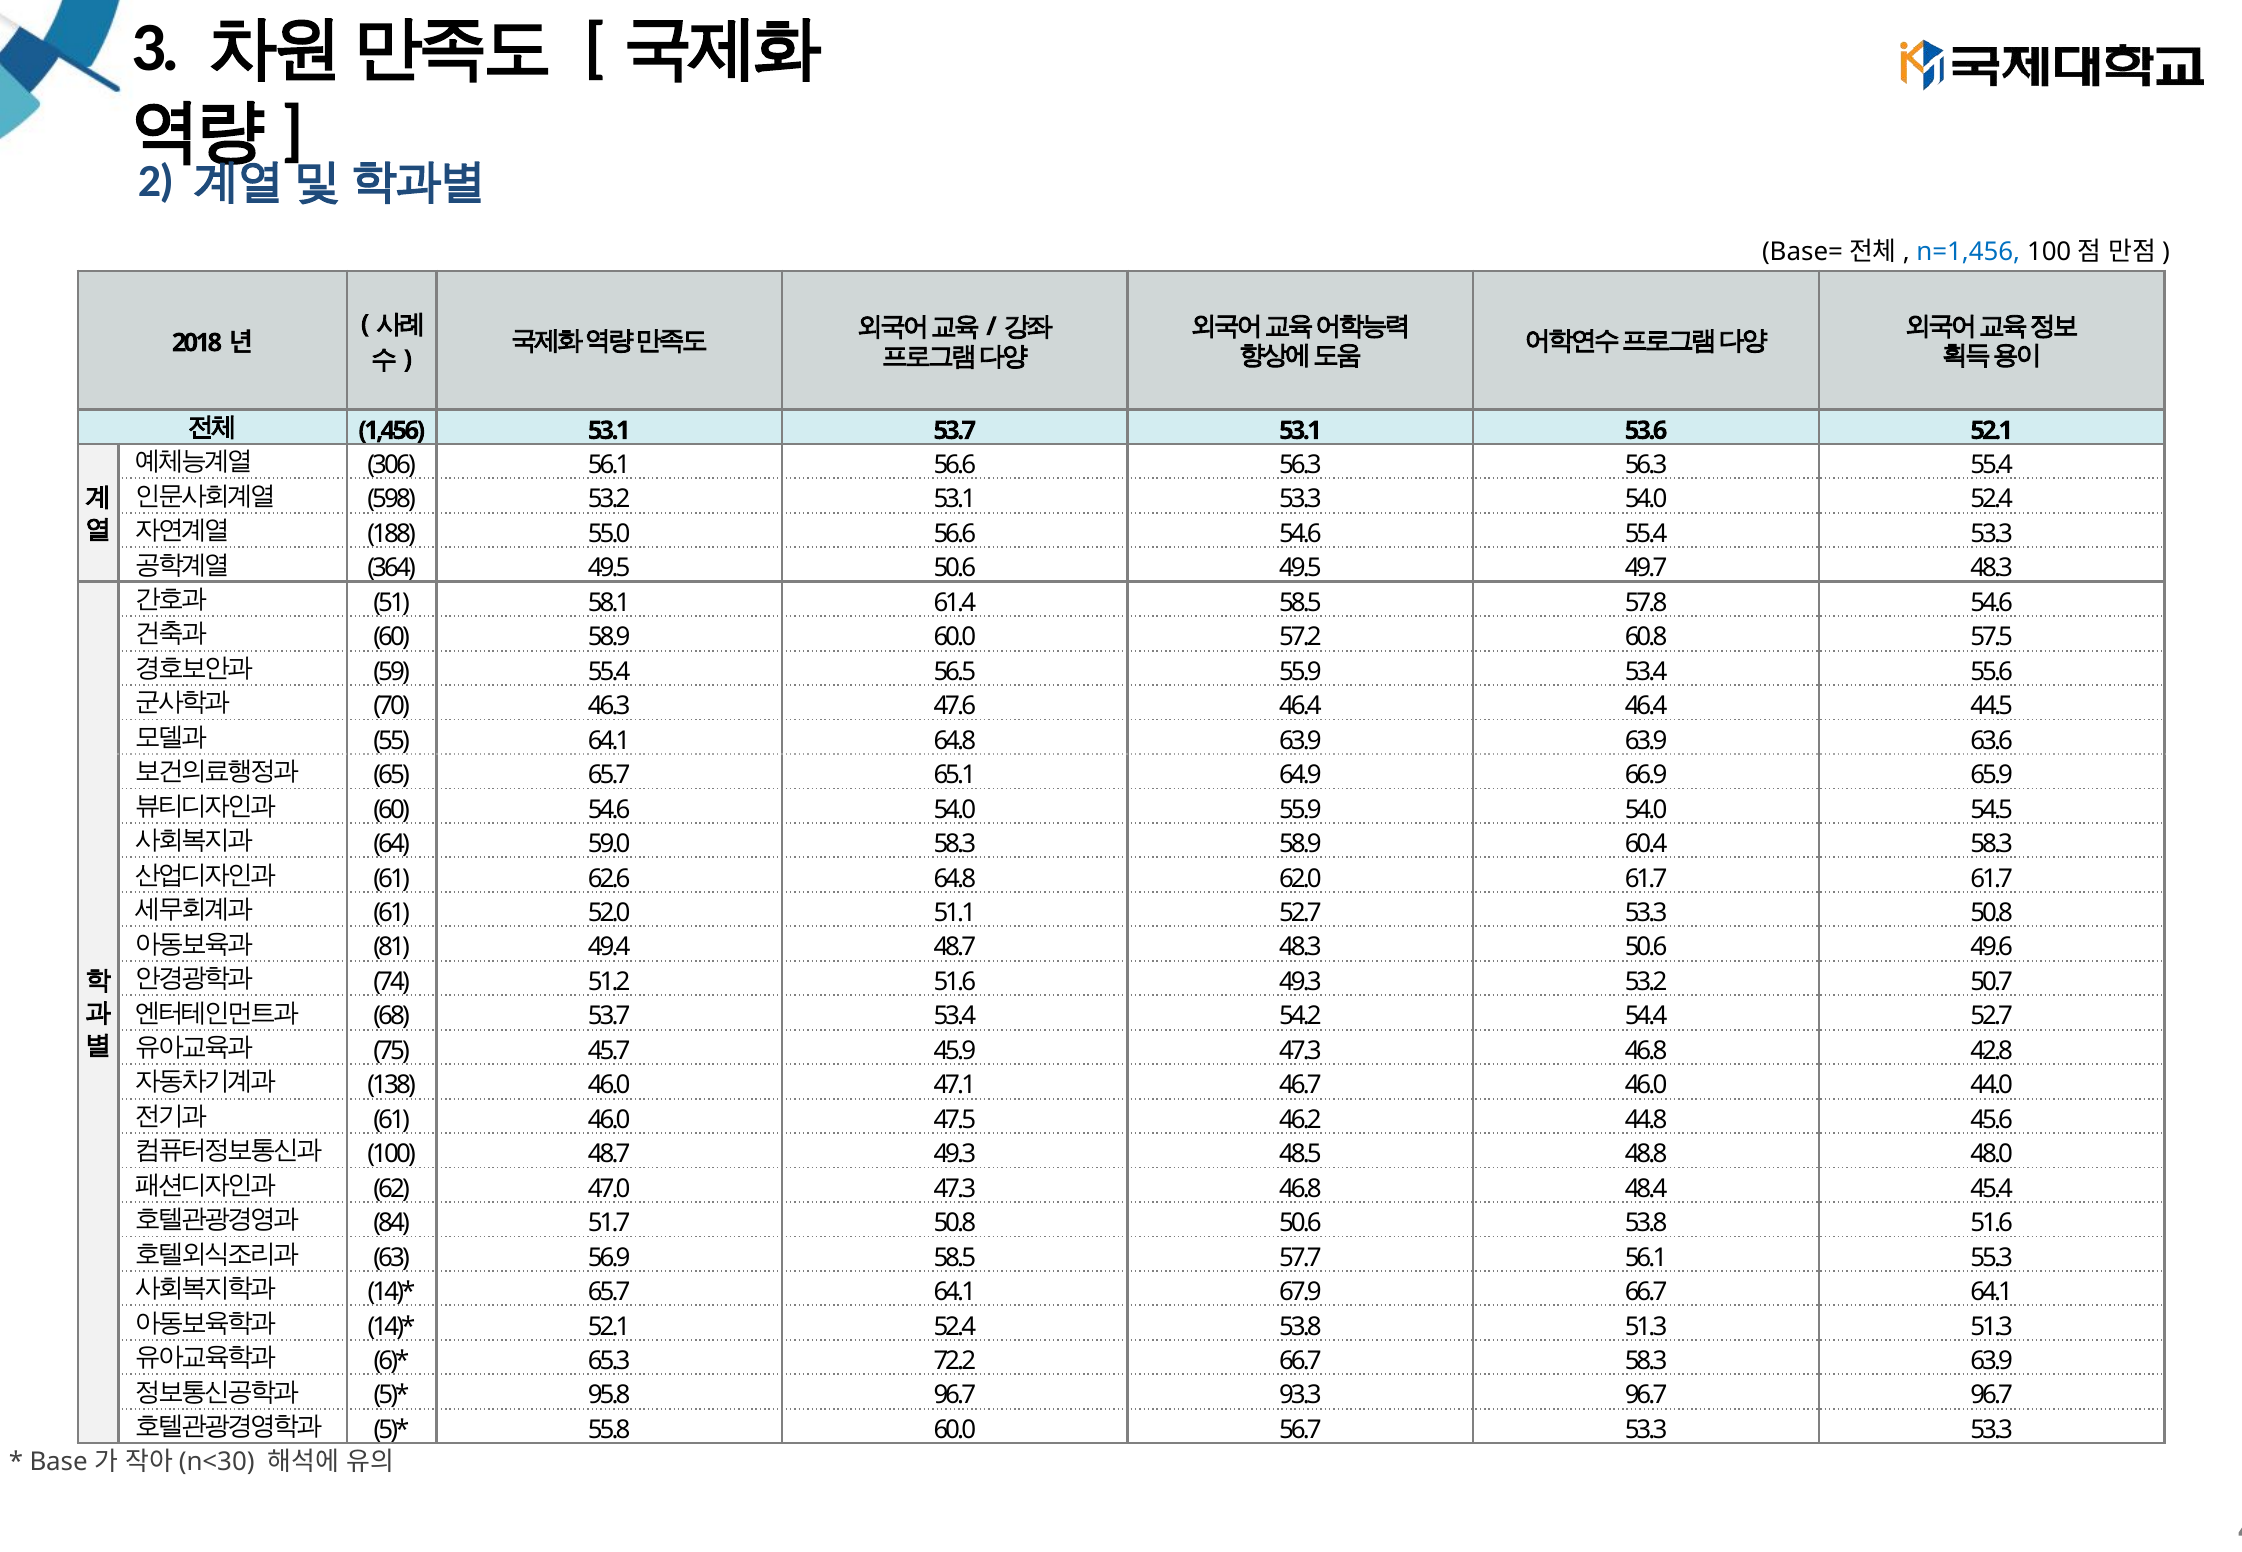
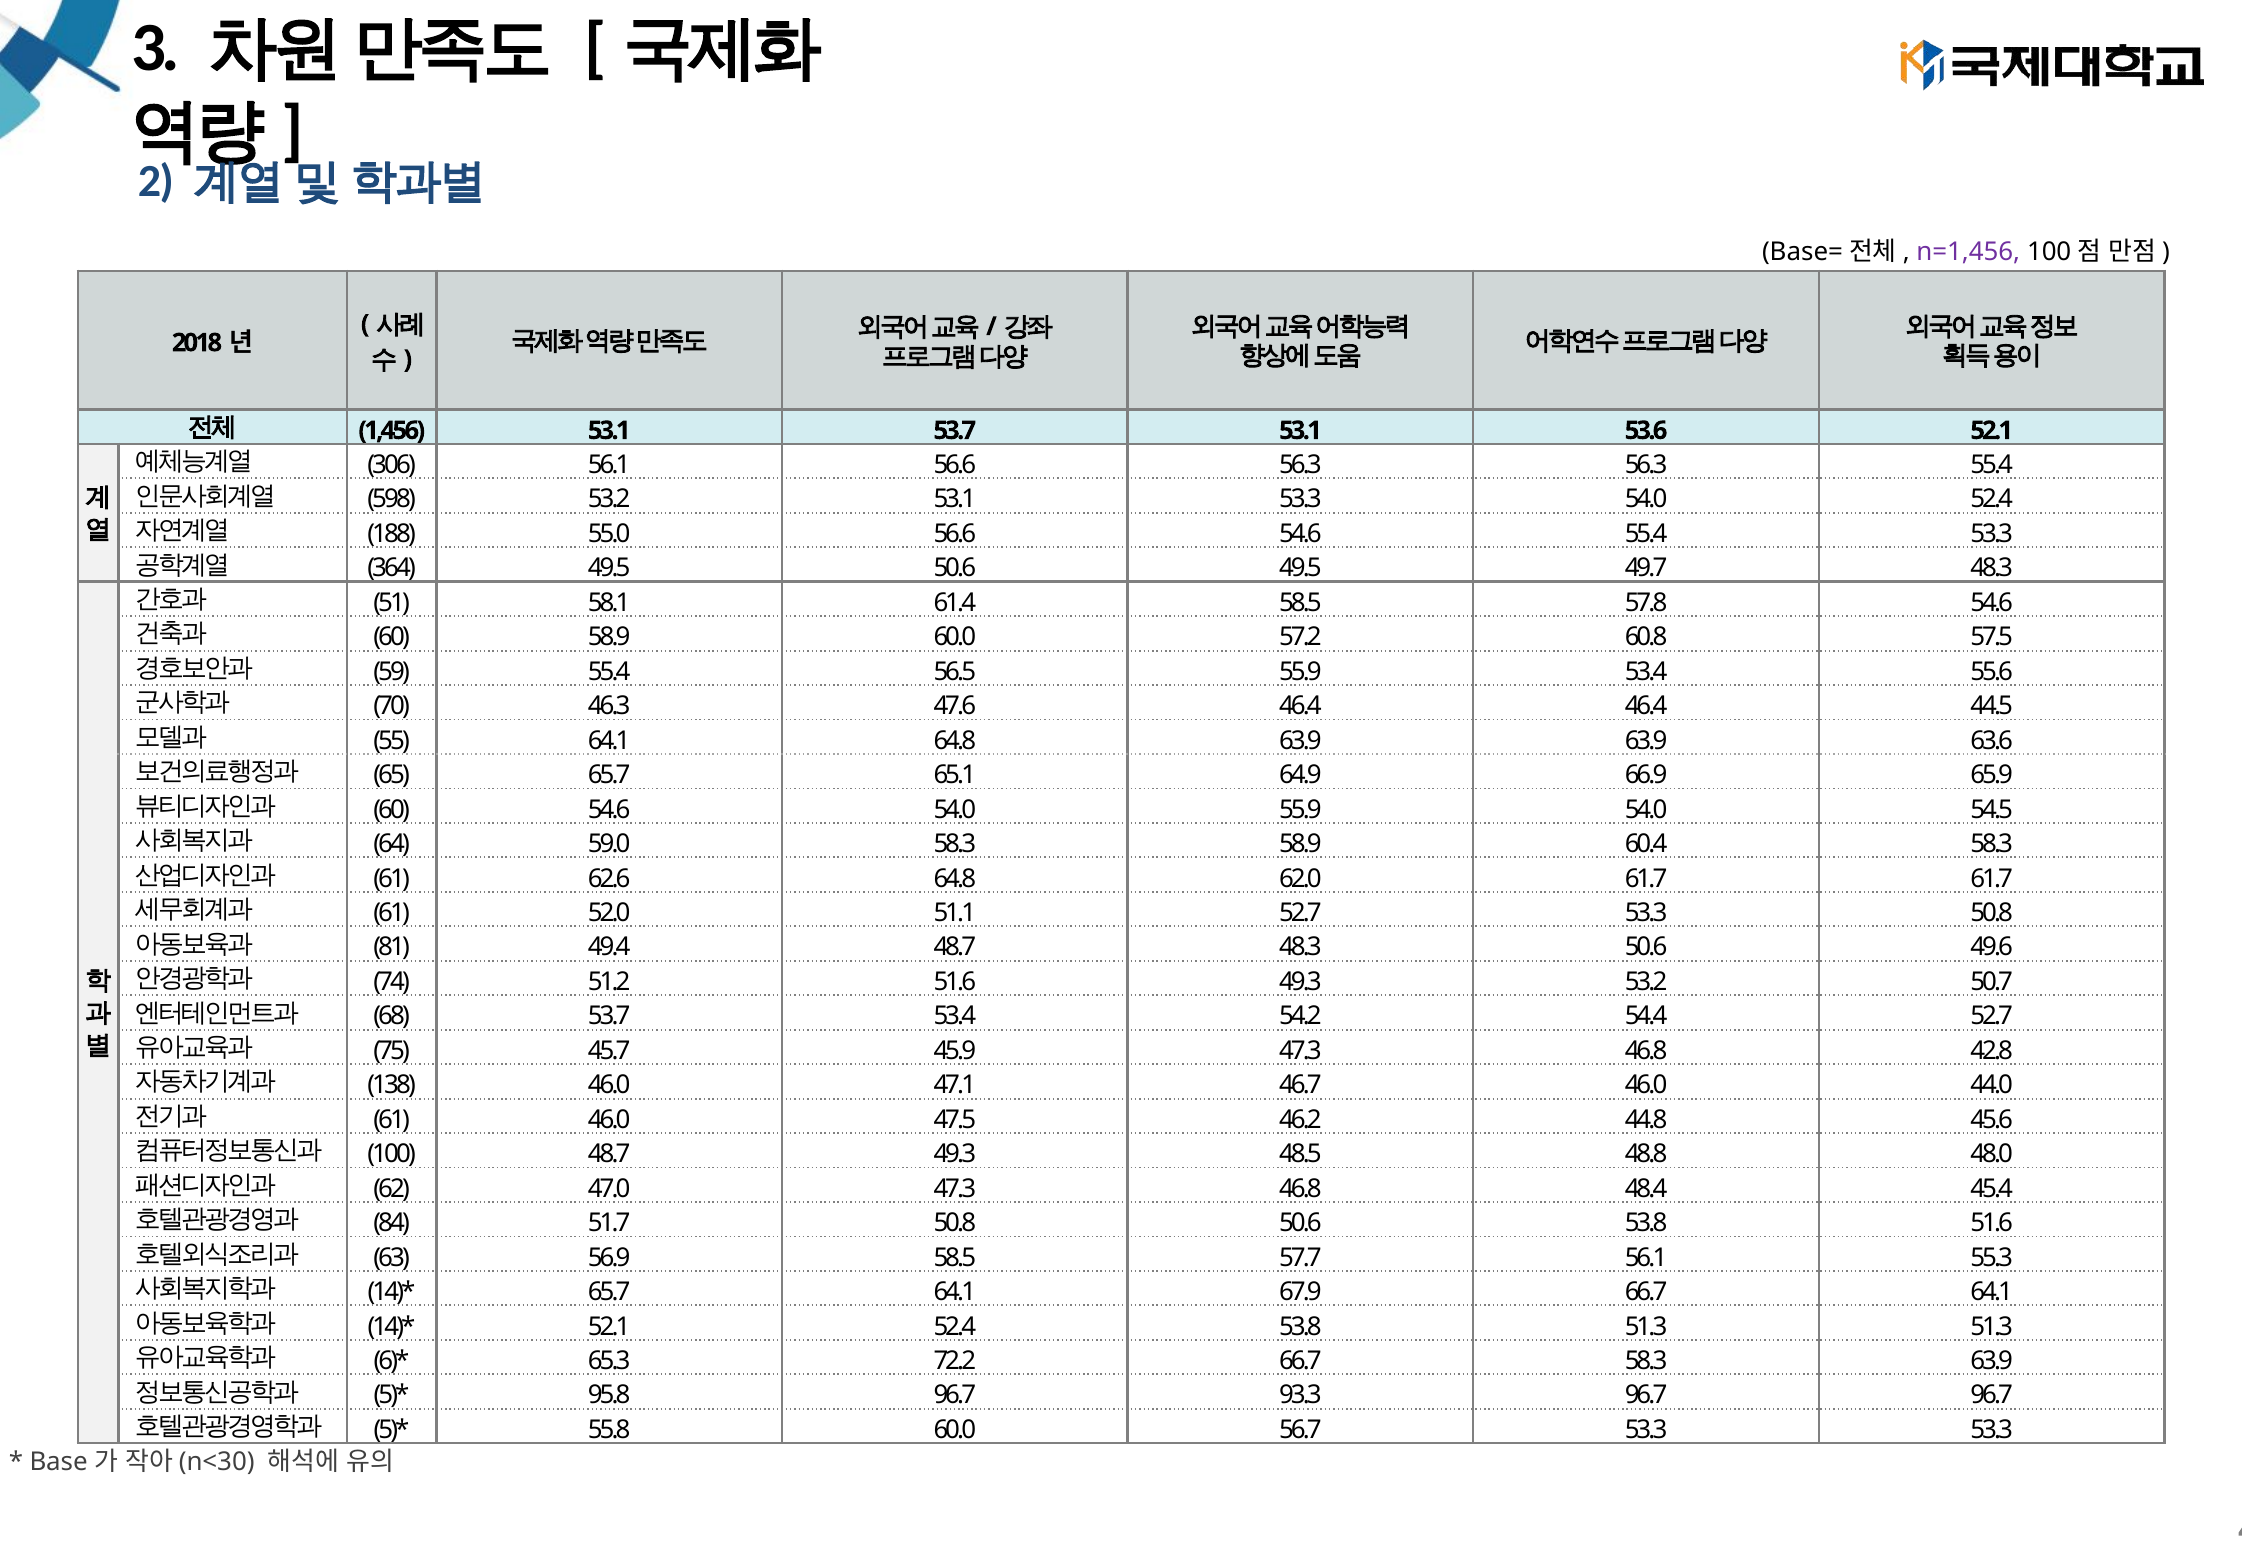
n=1,456 colour: blue -> purple (1968, 252)
